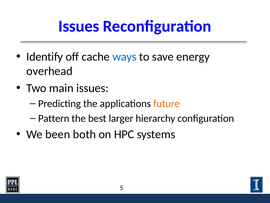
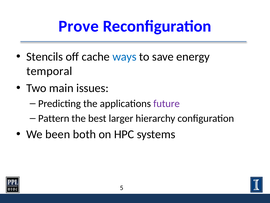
Issues: Issues -> Prove (79, 26)
Identify: Identify -> Stencils (45, 57)
overhead: overhead -> temporal (49, 71)
future colour: orange -> purple (166, 103)
